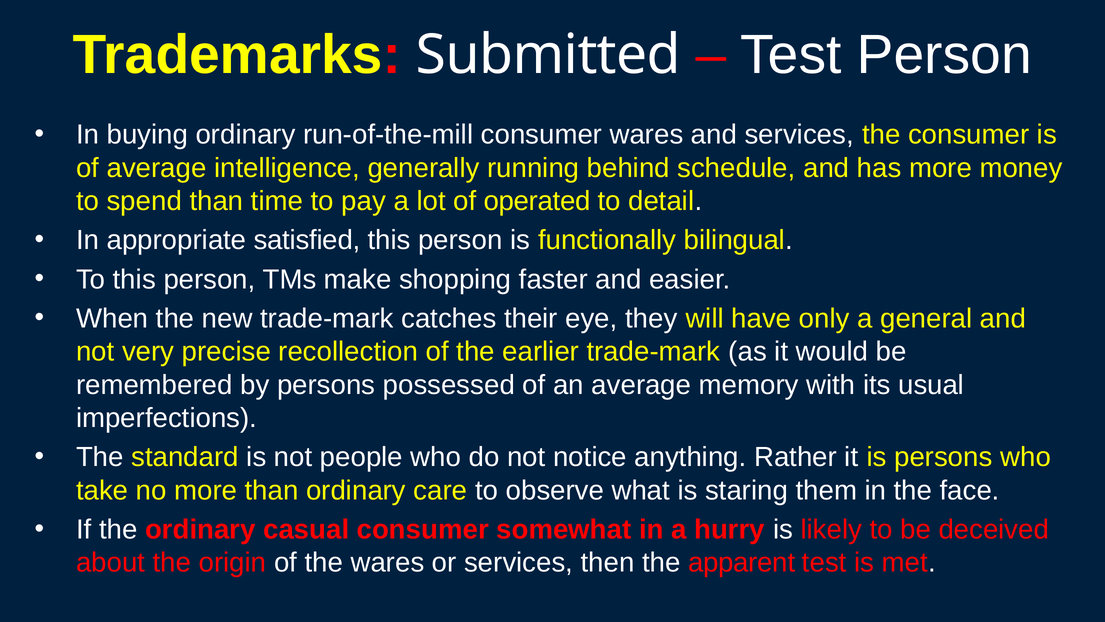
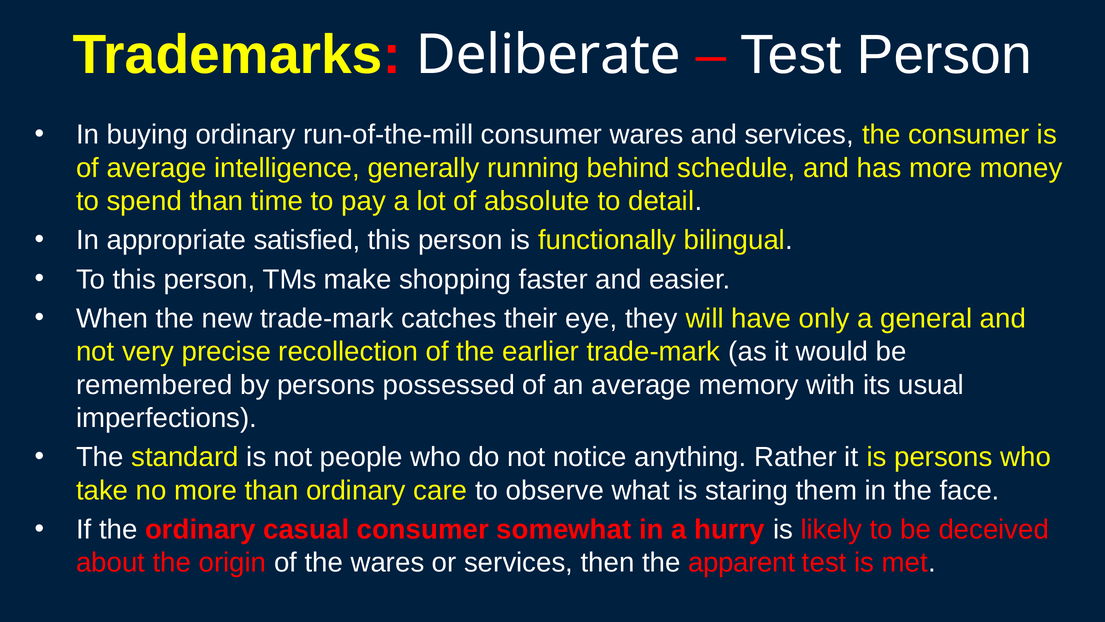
Submitted: Submitted -> Deliberate (548, 55)
operated: operated -> absolute (537, 201)
